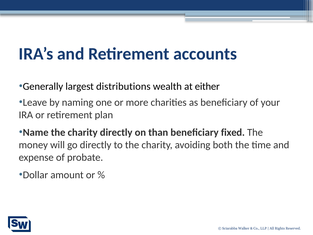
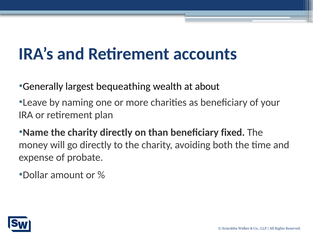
distributions: distributions -> bequeathing (123, 86)
either: either -> about (207, 86)
